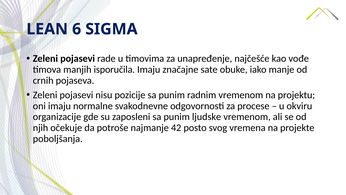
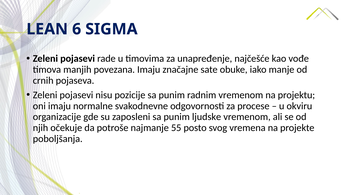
isporučila: isporučila -> povezana (114, 69)
42: 42 -> 55 (176, 128)
